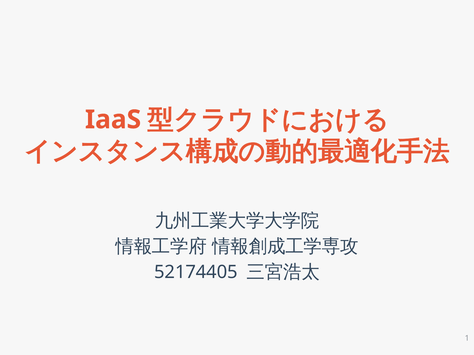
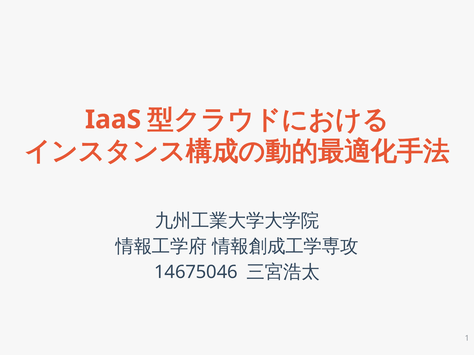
52174405: 52174405 -> 14675046 (196, 273)
